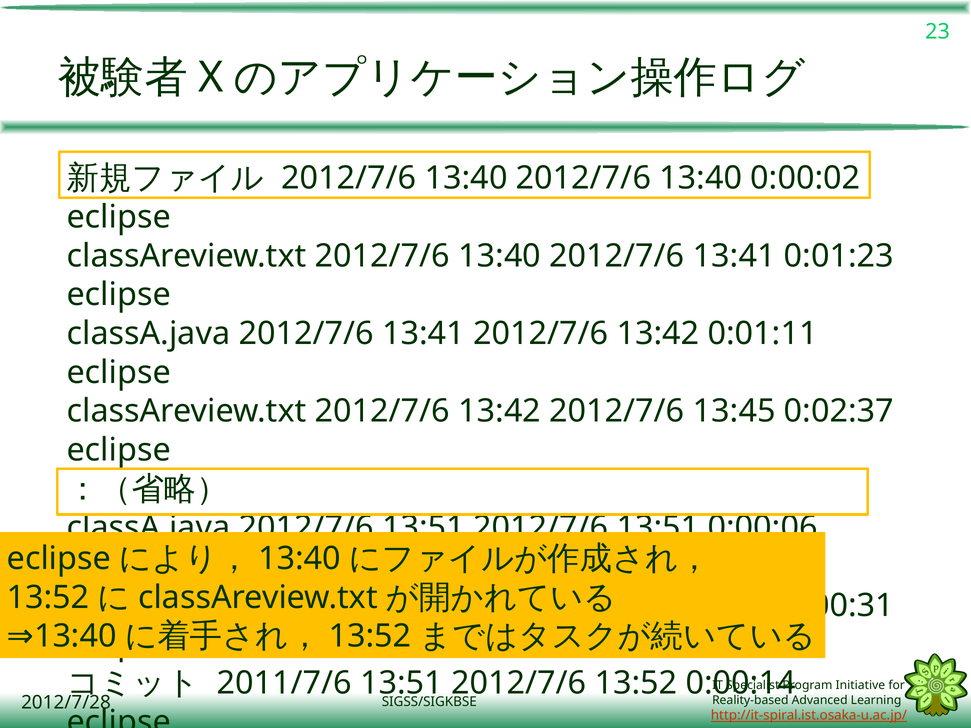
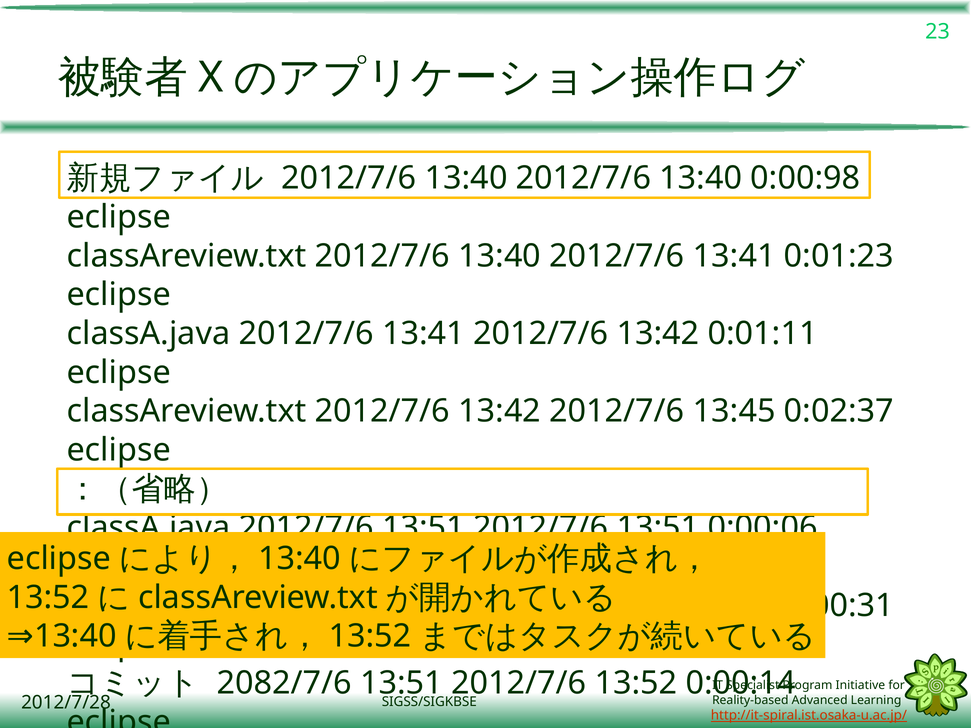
0:00:02: 0:00:02 -> 0:00:98 (805, 178)
2011/7/6: 2011/7/6 -> 2082/7/6 (284, 683)
